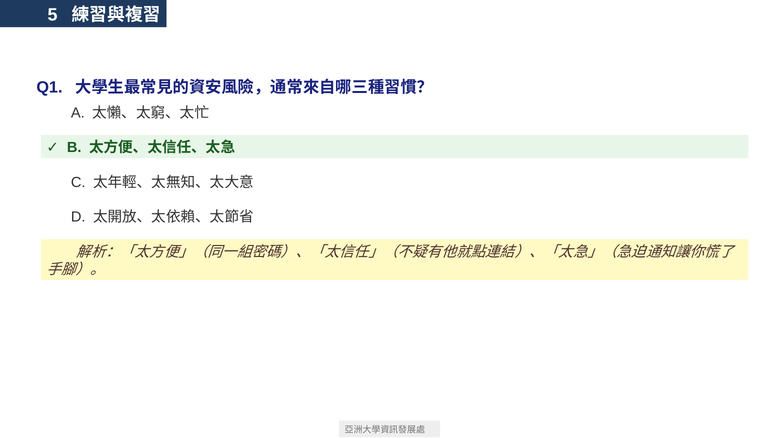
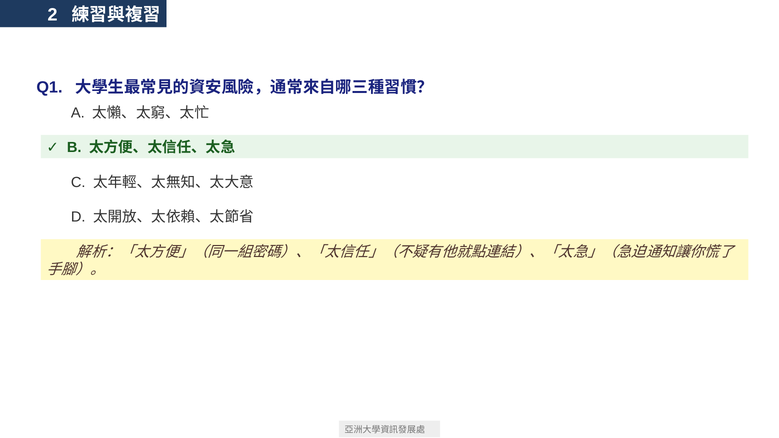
5: 5 -> 2 (53, 15)
